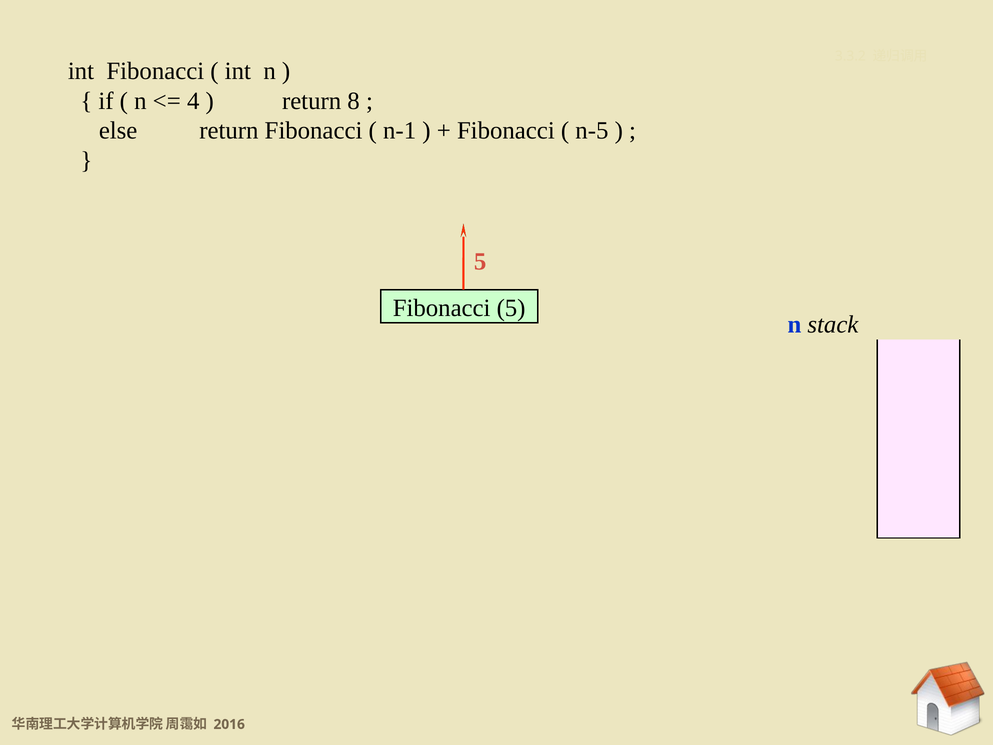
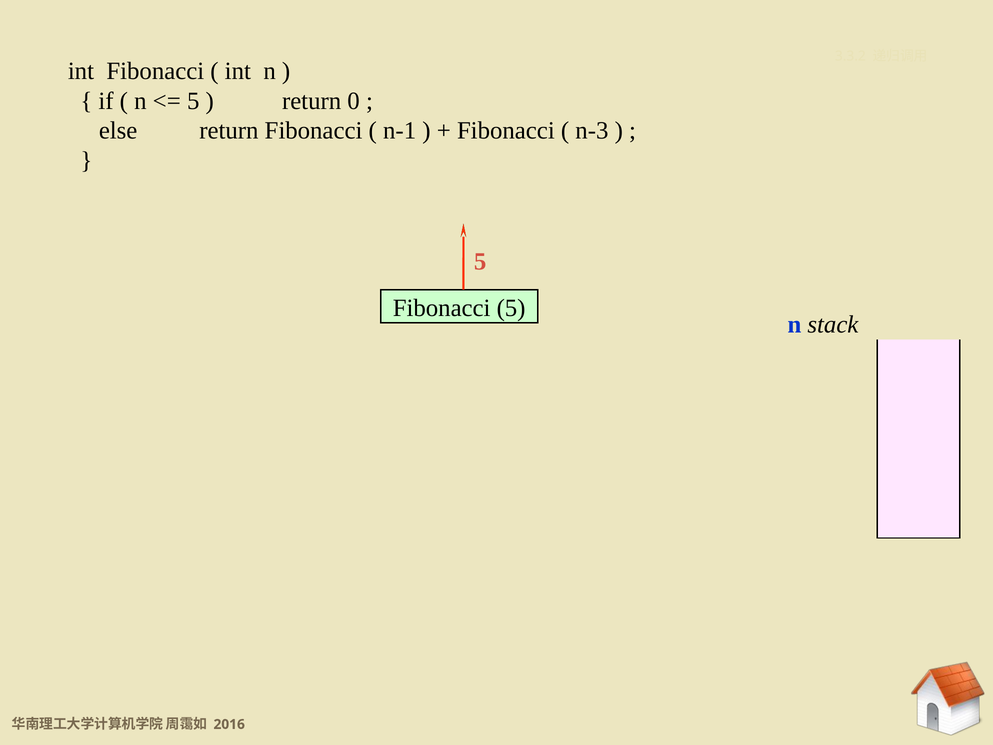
4: 4 -> 5 (193, 101)
8: 8 -> 0 (354, 101)
n-5: n-5 -> n-3 (592, 131)
